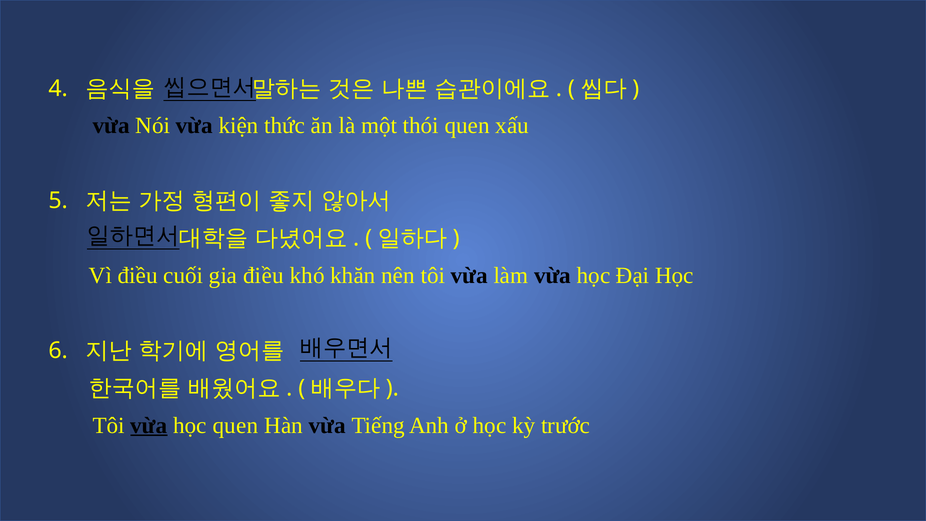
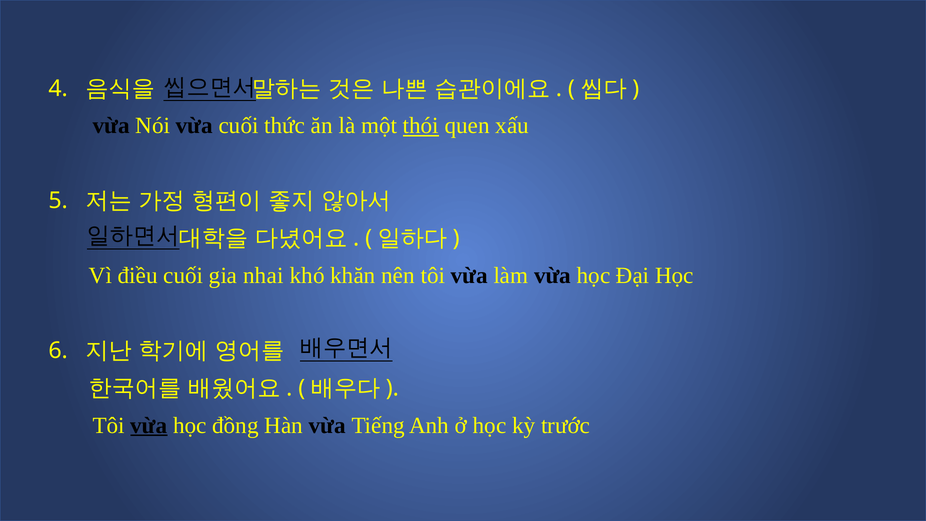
vừa kiện: kiện -> cuối (239, 126)
thói underline: none -> present (421, 126)
gia điều: điều -> nhai (263, 276)
học quen: quen -> đồng (235, 425)
